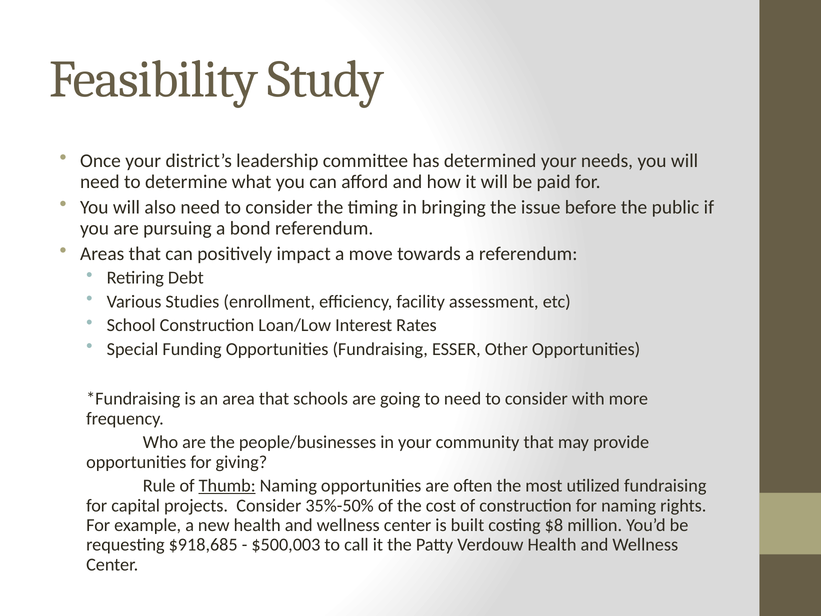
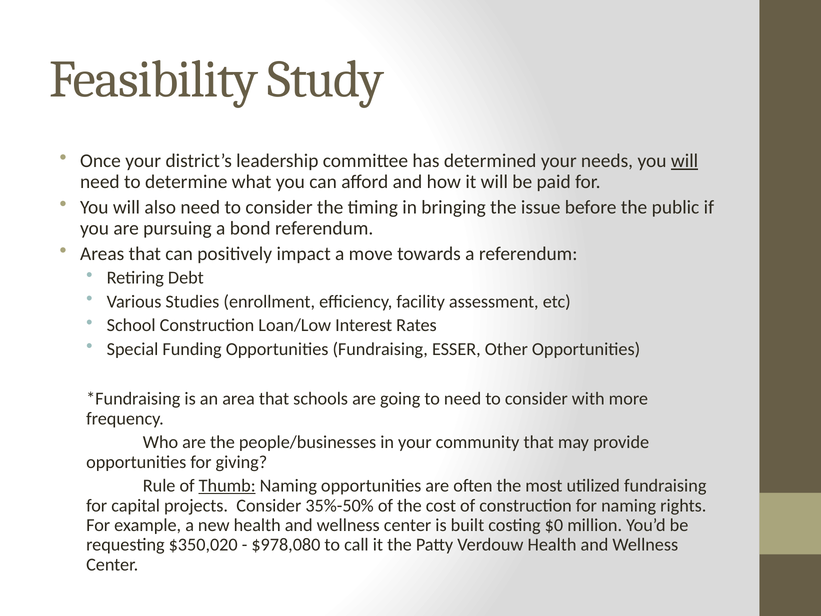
will underline: none -> present (685, 161)
$8: $8 -> $0 (554, 525)
$918,685: $918,685 -> $350,020 (203, 545)
$500,003: $500,003 -> $978,080 (286, 545)
